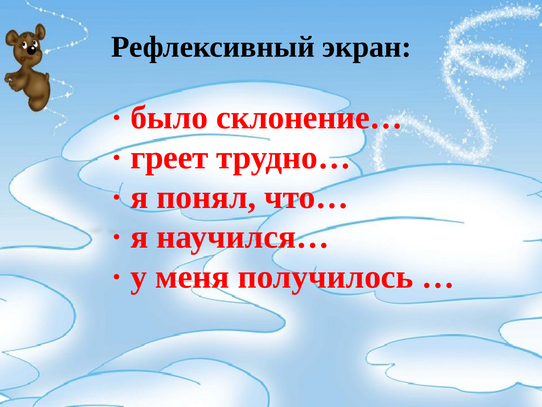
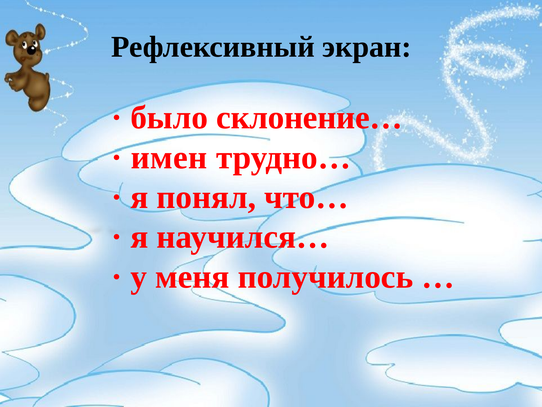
греет: греет -> имен (169, 157)
